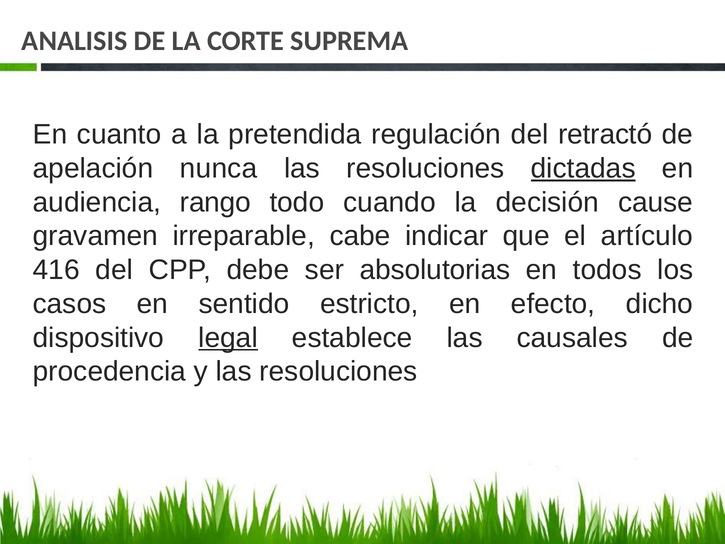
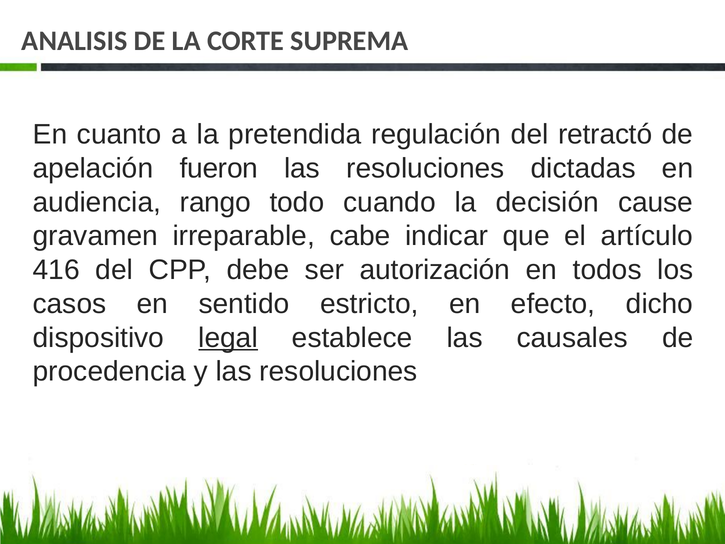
nunca: nunca -> fueron (219, 168)
dictadas underline: present -> none (583, 168)
absolutorias: absolutorias -> autorización (435, 270)
